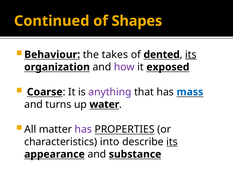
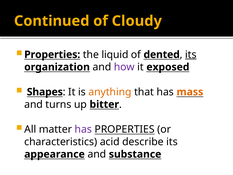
Shapes: Shapes -> Cloudy (137, 21)
Behaviour: Behaviour -> Properties (52, 55)
takes: takes -> liquid (115, 55)
Coarse: Coarse -> Shapes (45, 92)
anything colour: purple -> orange (110, 92)
mass colour: blue -> orange (190, 92)
water: water -> bitter (104, 104)
into: into -> acid (110, 142)
its underline: present -> none (172, 142)
